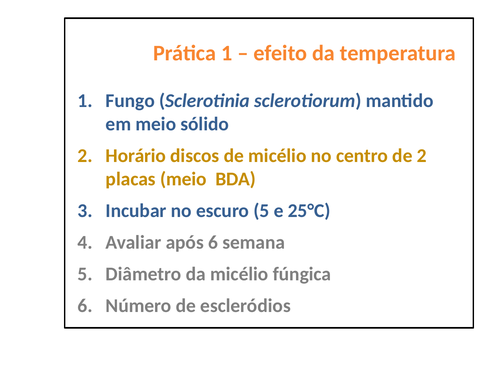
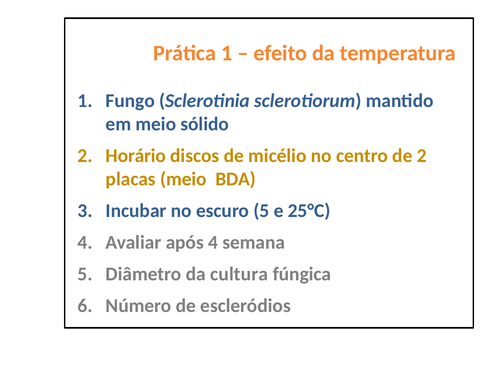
após 6: 6 -> 4 (213, 242)
da micélio: micélio -> cultura (239, 273)
